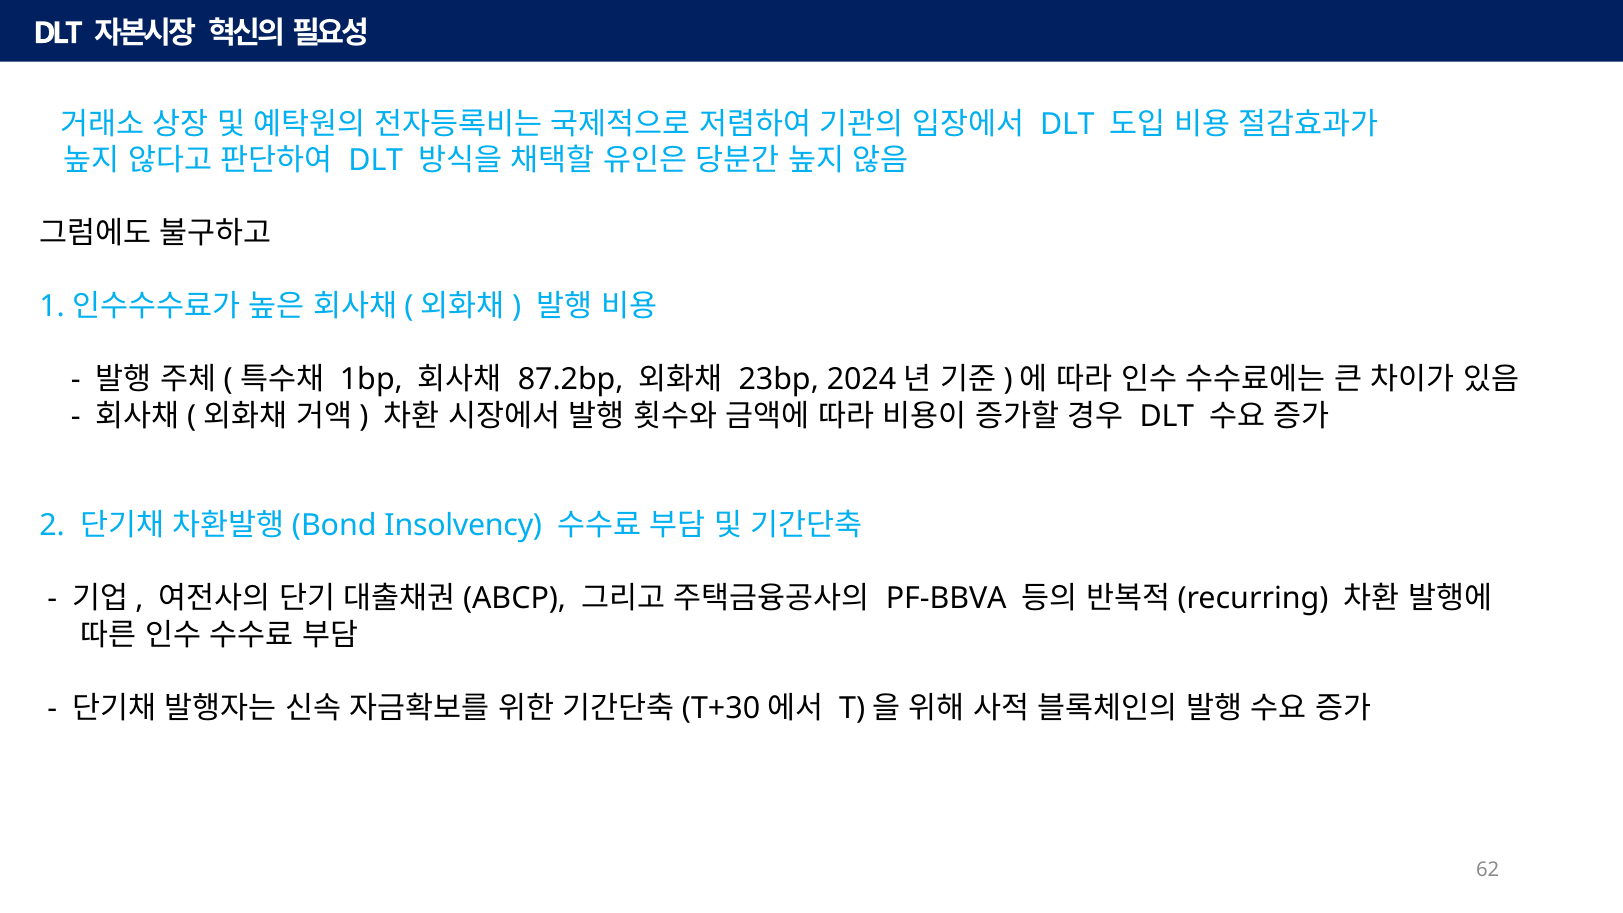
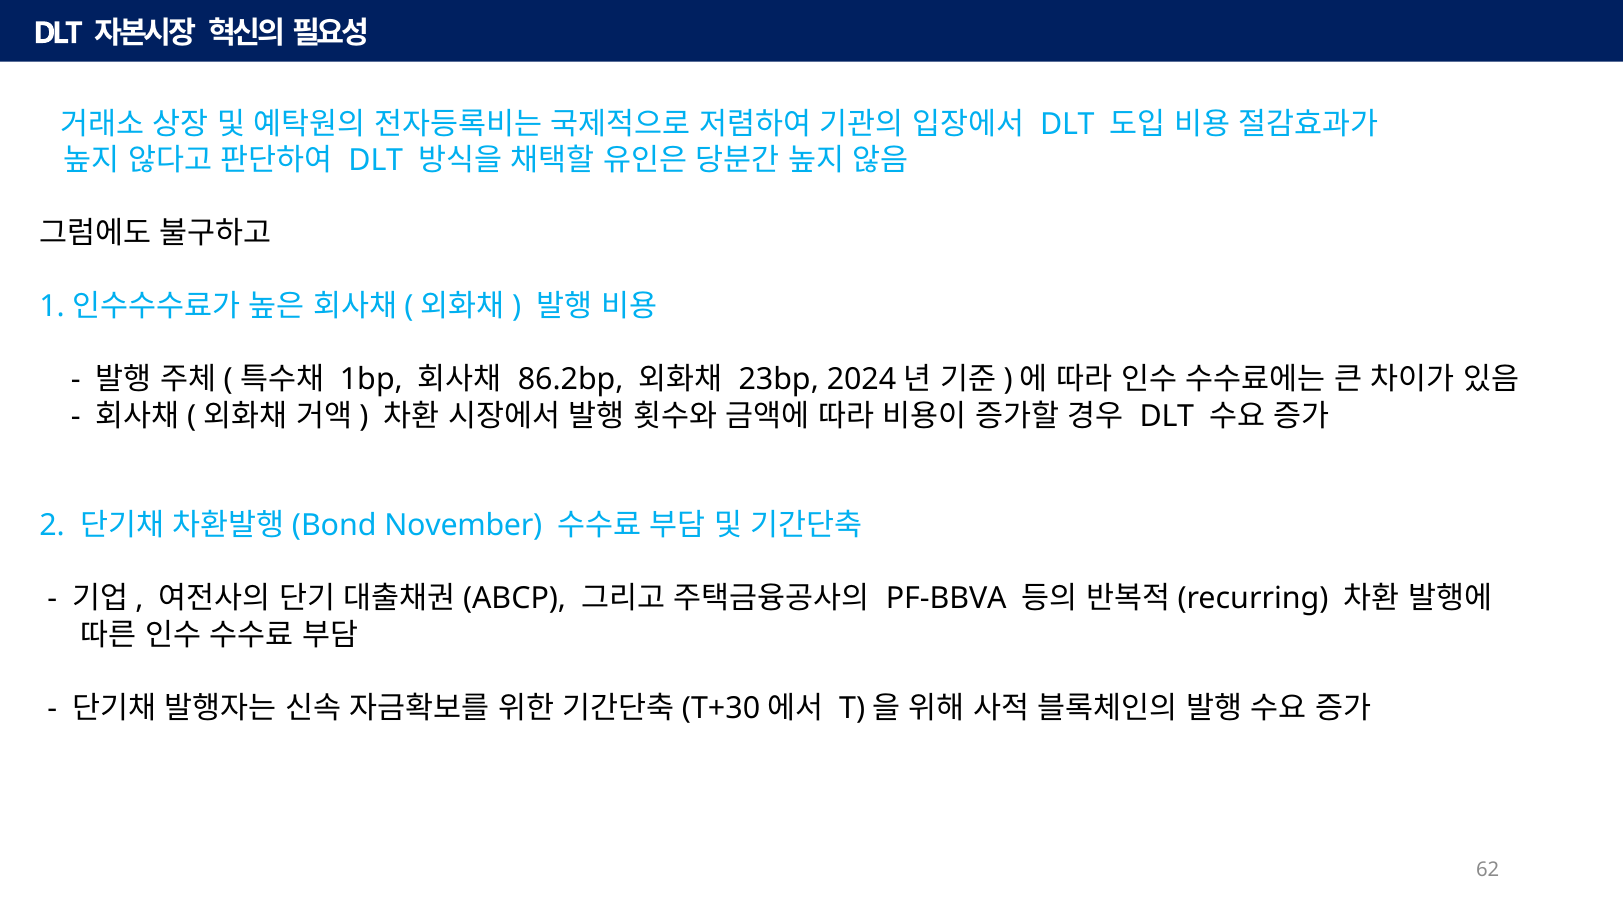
87.2bp: 87.2bp -> 86.2bp (571, 380)
Insolvency: Insolvency -> November (463, 526)
